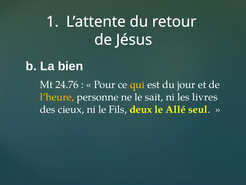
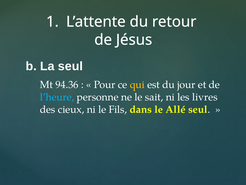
La bien: bien -> seul (70, 66)
24.76: 24.76 -> 94.36 (67, 85)
l’heure colour: yellow -> light blue (57, 97)
deux: deux -> dans (141, 109)
